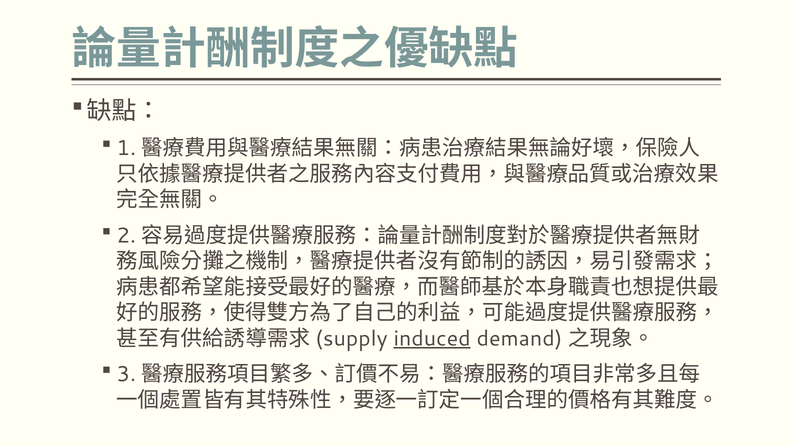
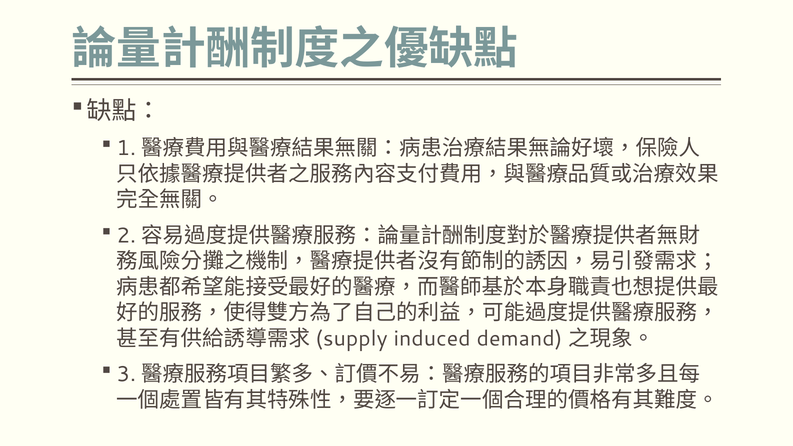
induced underline: present -> none (432, 339)
